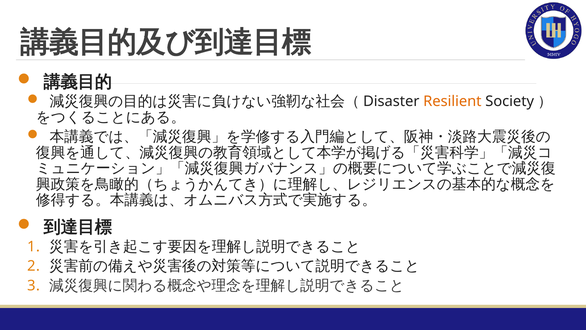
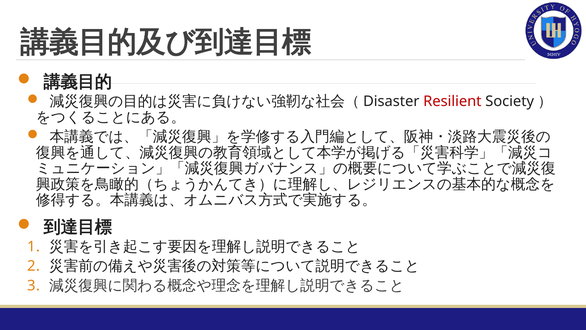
Resilient colour: orange -> red (452, 101)
